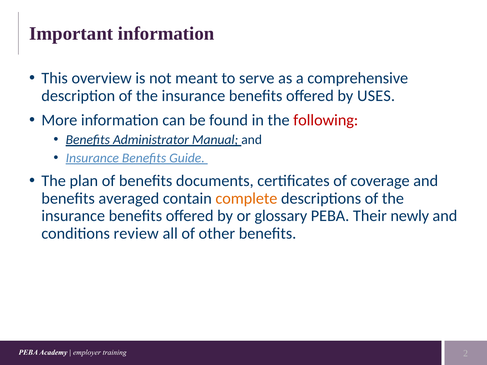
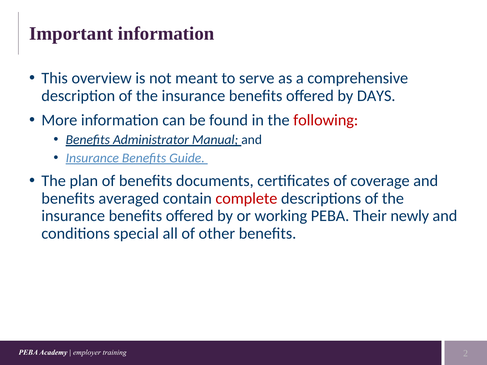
USES: USES -> DAYS (376, 96)
complete colour: orange -> red (246, 199)
glossary: glossary -> working (281, 216)
review: review -> special (136, 234)
